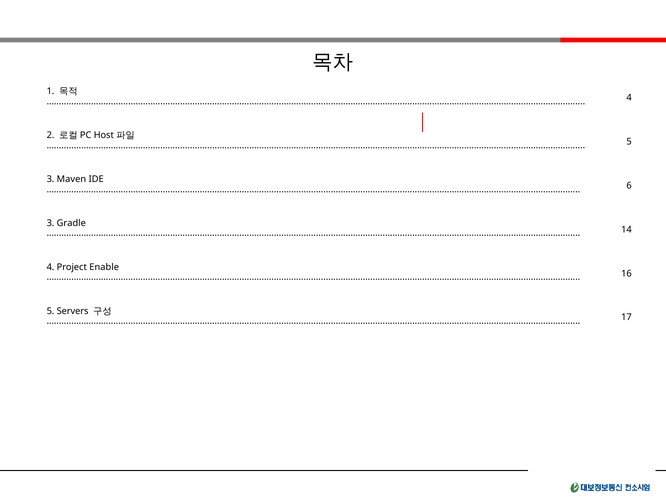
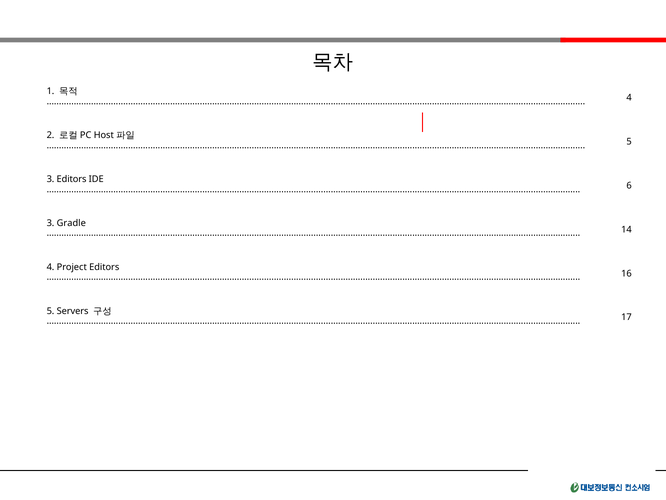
3 Maven: Maven -> Editors (72, 179)
Project Enable: Enable -> Editors (104, 267)
